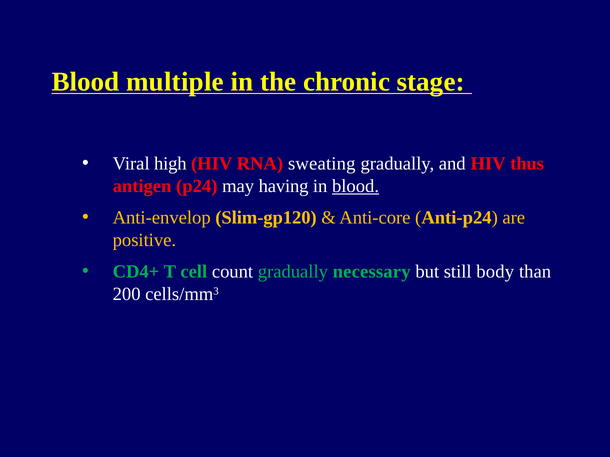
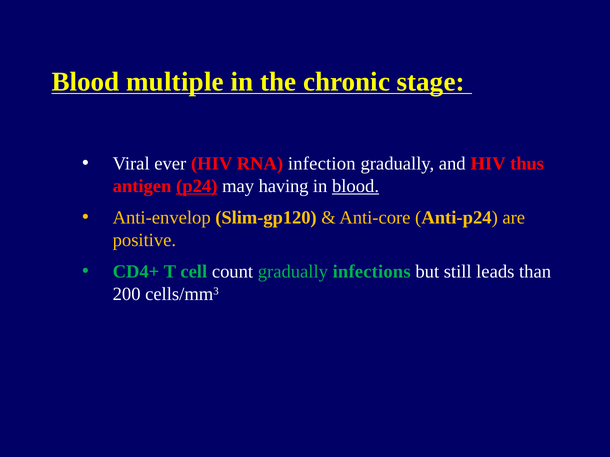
high: high -> ever (170, 164)
sweating: sweating -> infection (322, 164)
p24 underline: none -> present (197, 186)
necessary: necessary -> infections (372, 272)
body: body -> leads (495, 272)
